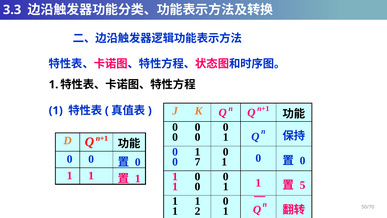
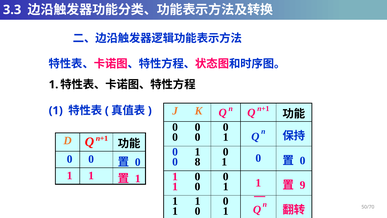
7: 7 -> 8 (198, 162)
5: 5 -> 9 (303, 185)
2: 2 -> 0 (198, 211)
